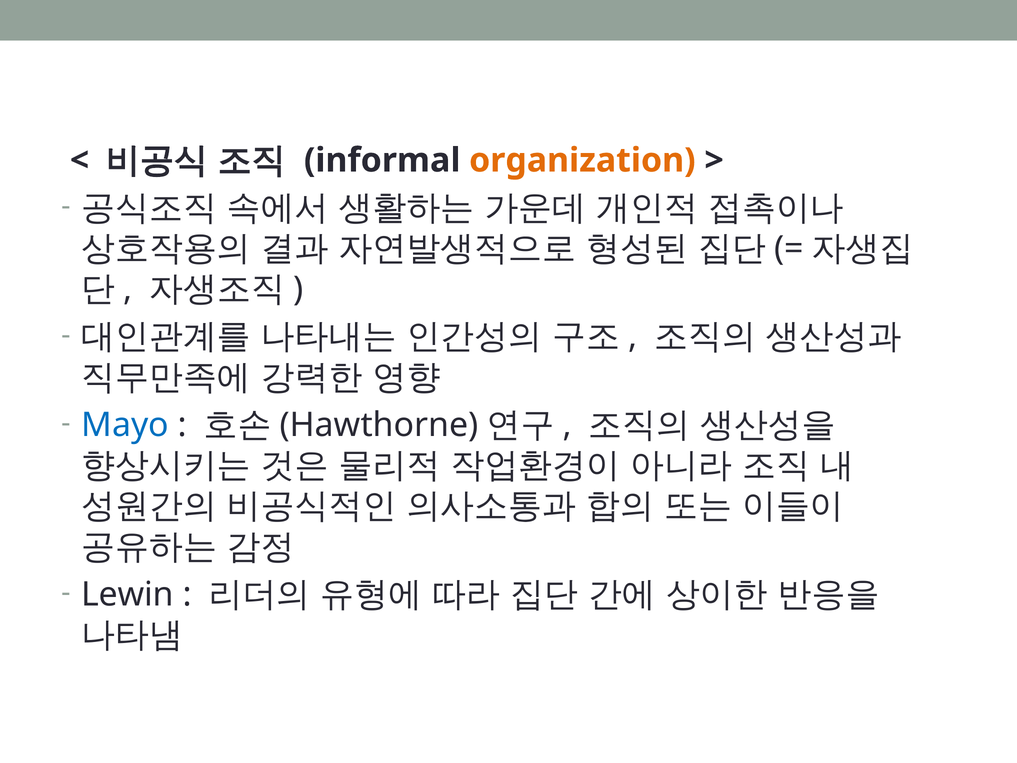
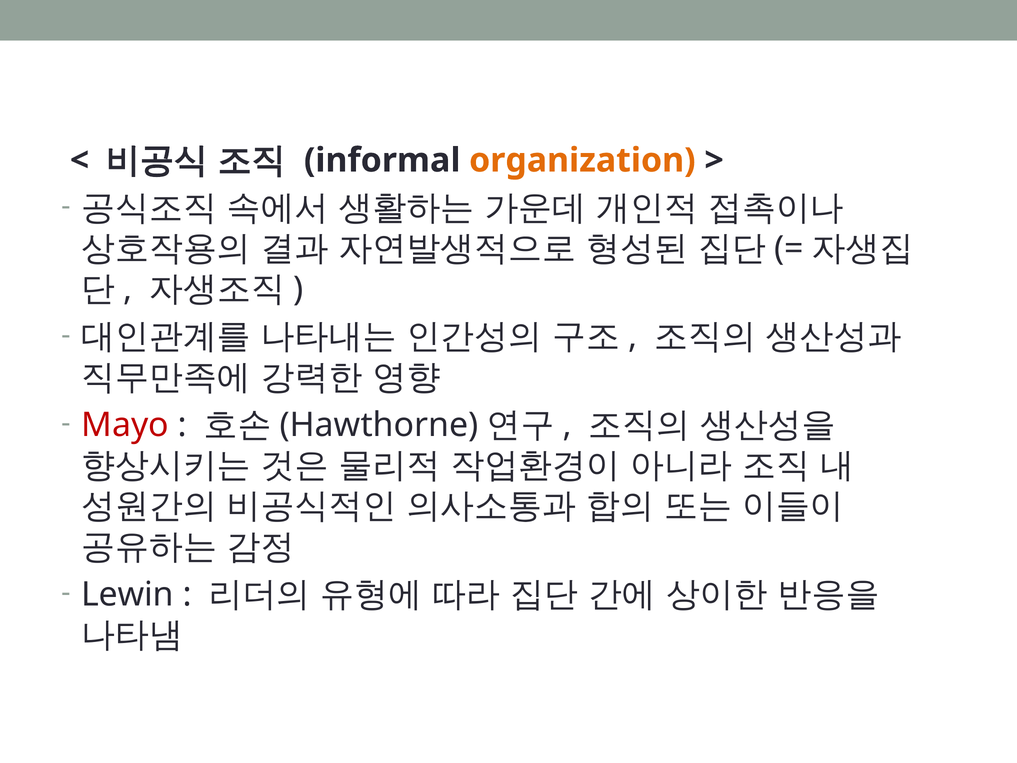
Mayo colour: blue -> red (125, 425)
